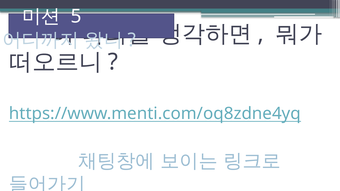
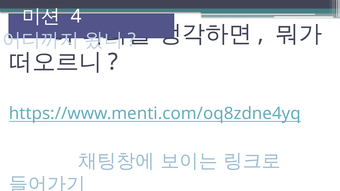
5: 5 -> 4 (76, 16)
